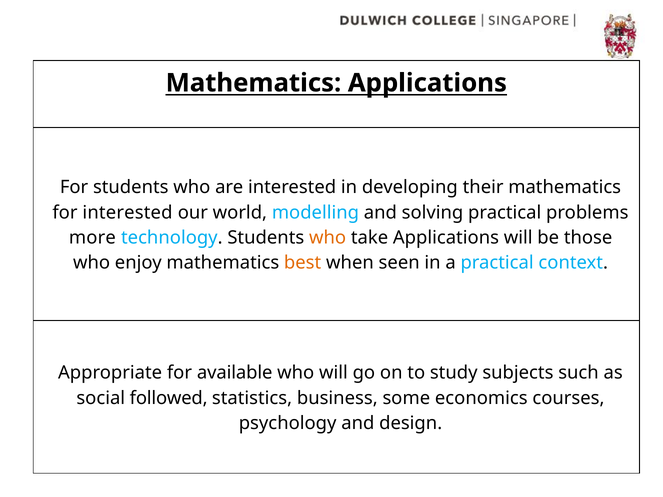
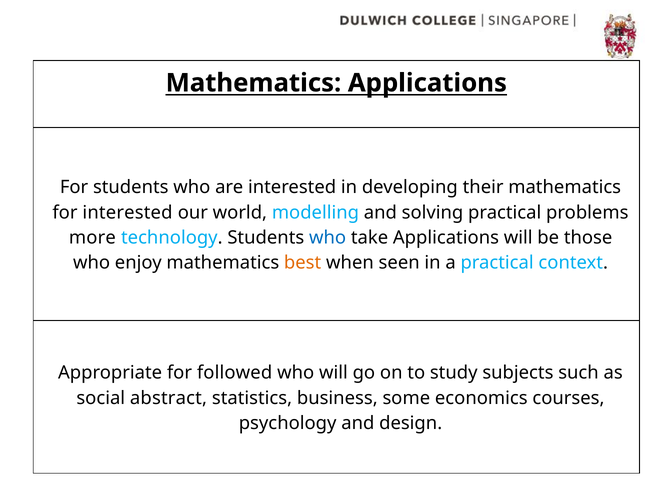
who colour: orange -> blue (328, 238)
available: available -> followed (235, 373)
followed: followed -> abstract (168, 398)
